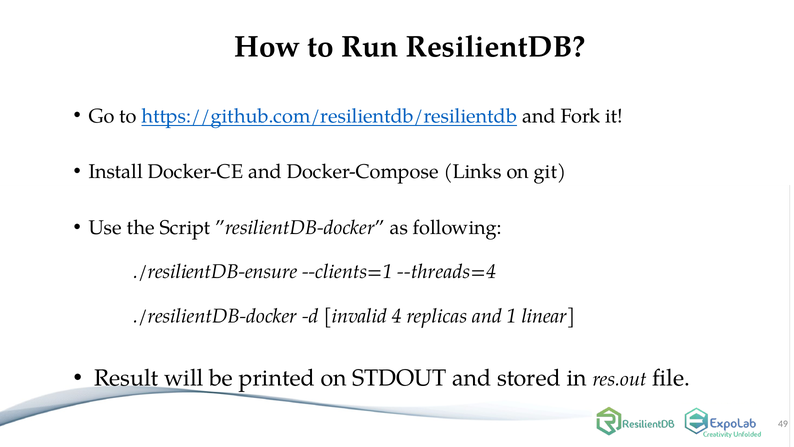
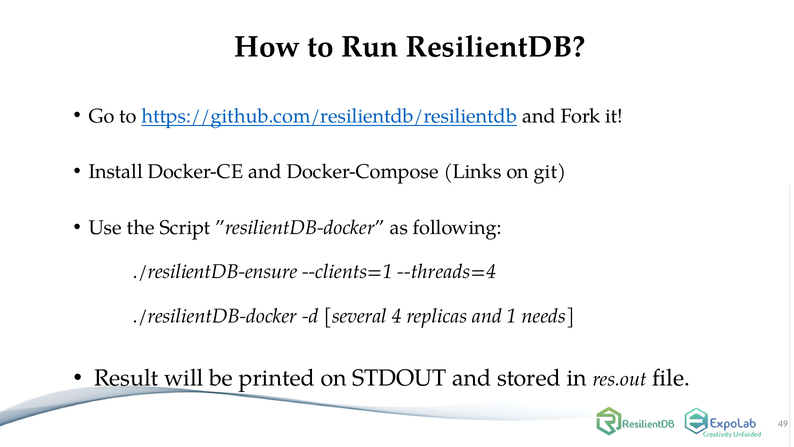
invalid: invalid -> several (355, 316)
linear: linear -> needs (548, 316)
